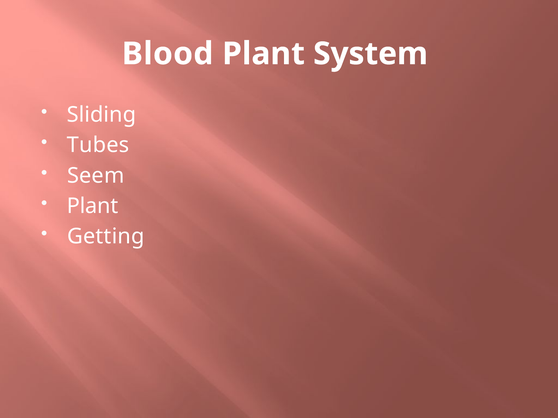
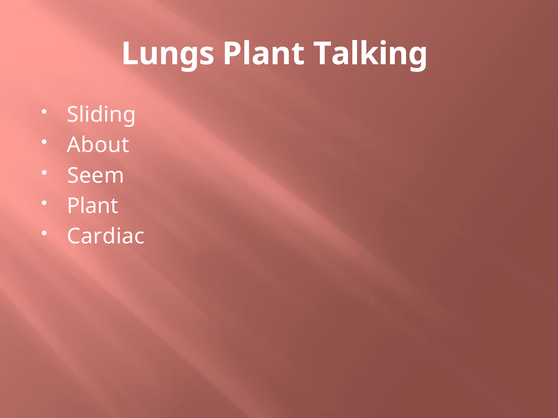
Blood: Blood -> Lungs (168, 54)
System: System -> Talking (371, 54)
Tubes: Tubes -> About (98, 145)
Getting: Getting -> Cardiac (106, 237)
